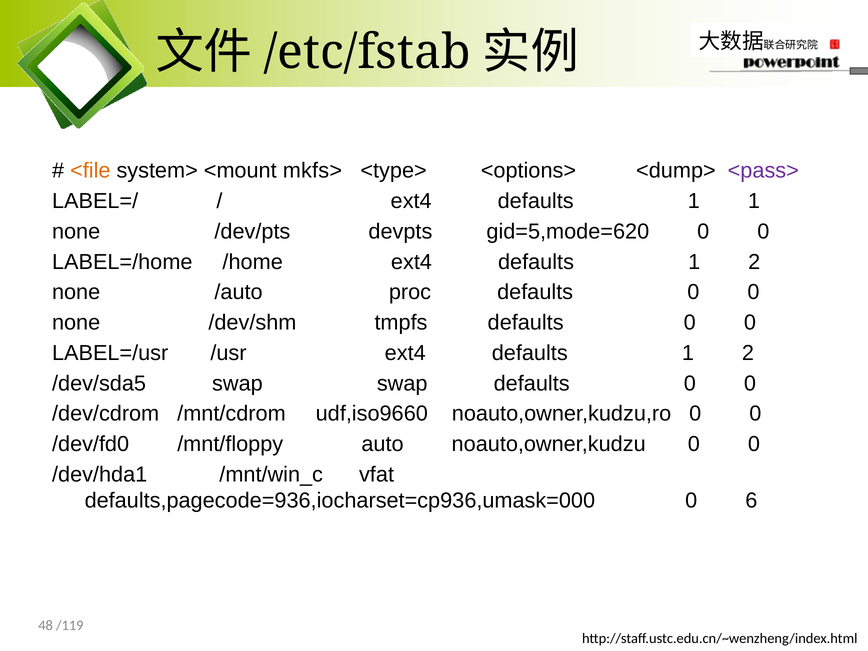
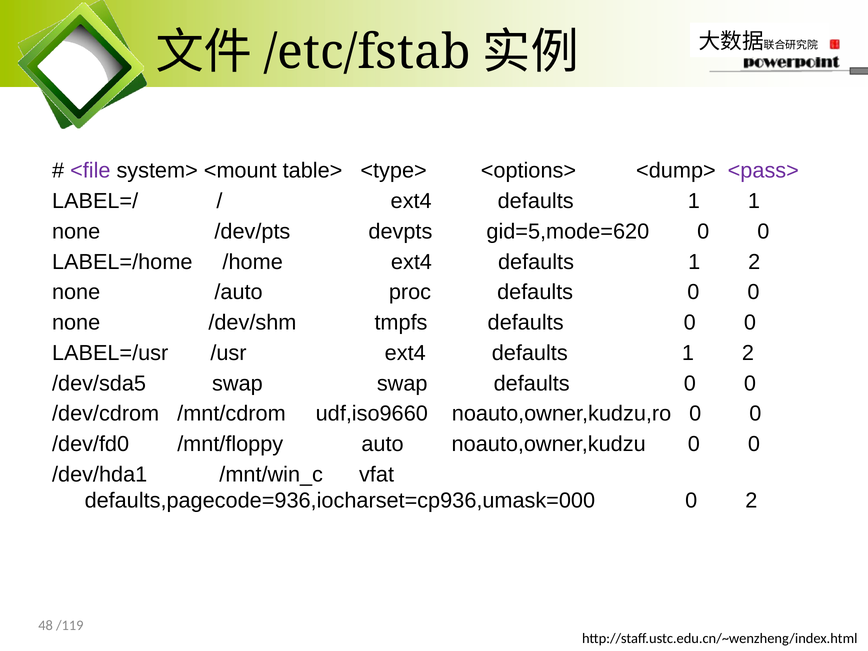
<file colour: orange -> purple (90, 171)
mkfs>: mkfs> -> table> (313, 171)
0 6: 6 -> 2 (751, 501)
